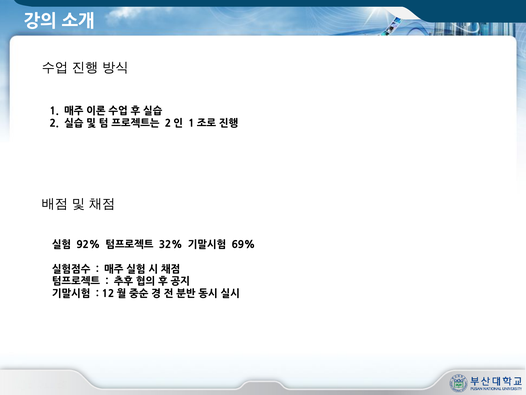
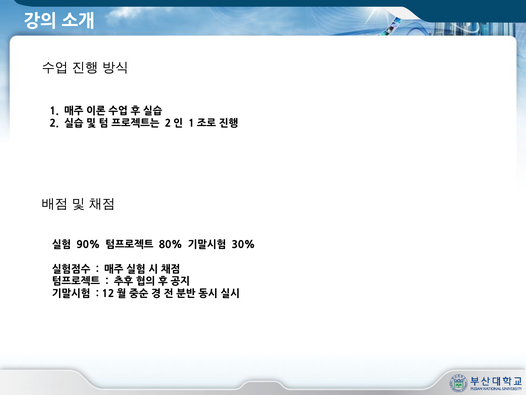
92%: 92% -> 90% (88, 244)
32%: 32% -> 80% (171, 244)
69%: 69% -> 30% (243, 244)
